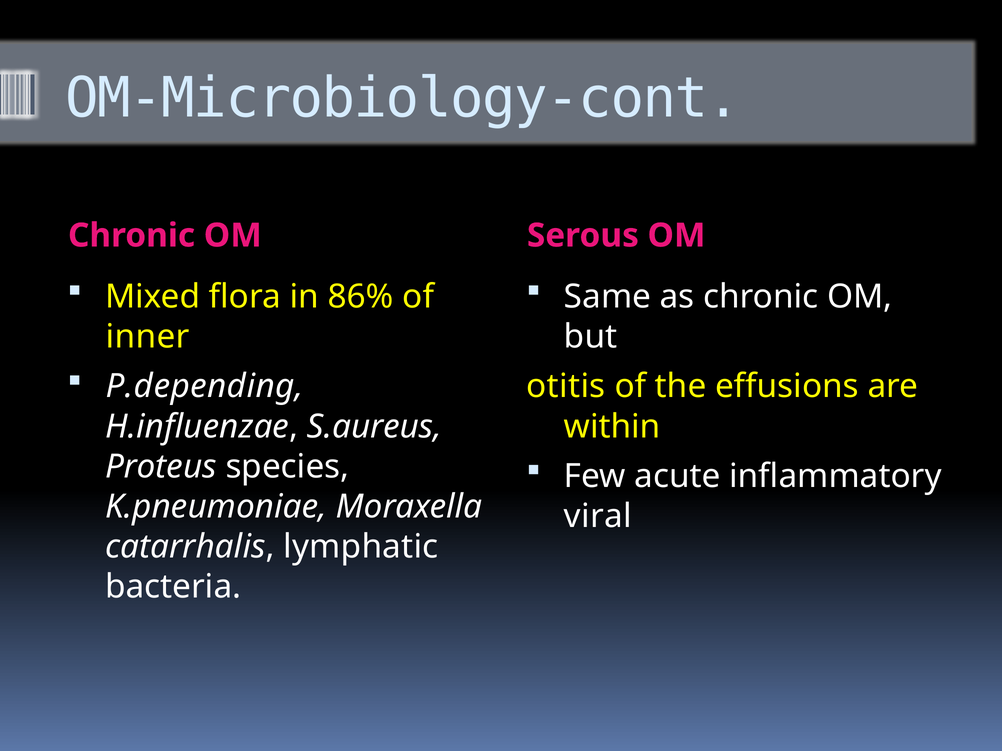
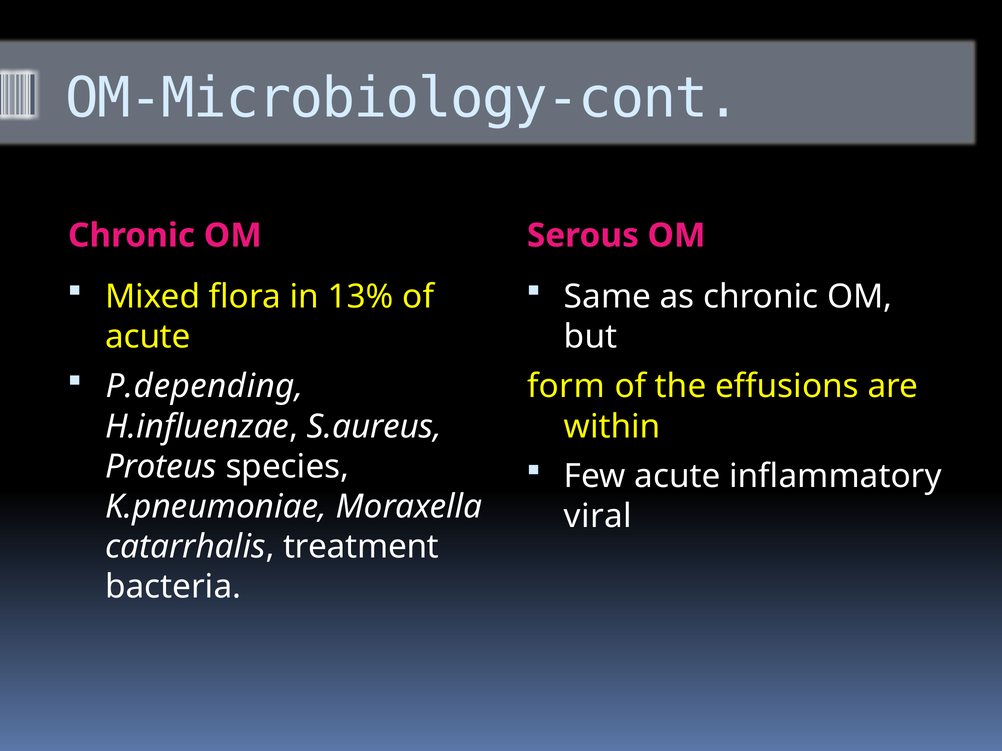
86%: 86% -> 13% (361, 297)
inner: inner -> acute (148, 337)
otitis: otitis -> form (566, 387)
lymphatic: lymphatic -> treatment (361, 547)
